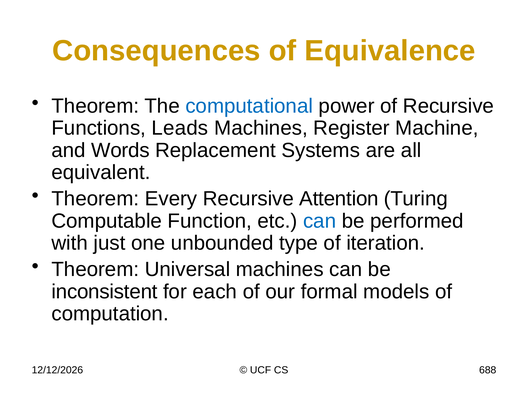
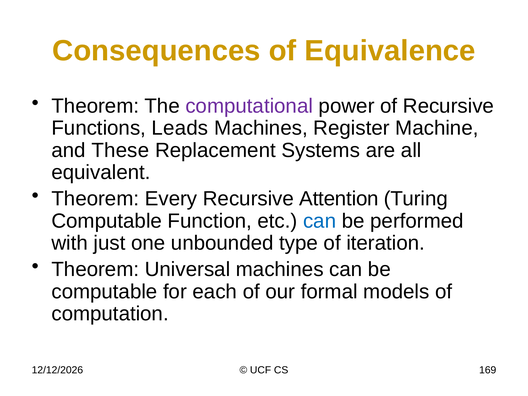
computational colour: blue -> purple (249, 106)
Words: Words -> These (120, 150)
inconsistent: inconsistent -> computable (104, 292)
688: 688 -> 169 (488, 370)
